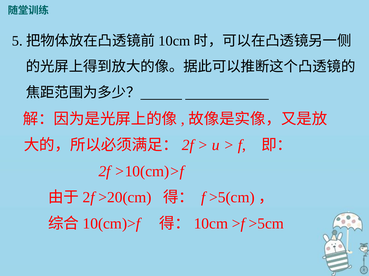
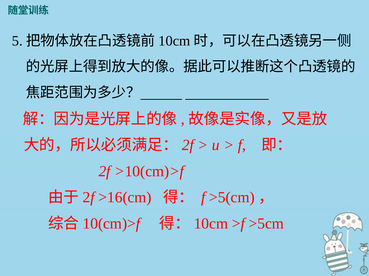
>20(cm: >20(cm -> >16(cm (125, 198)
